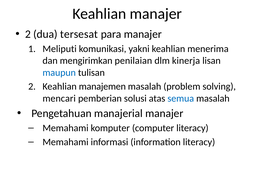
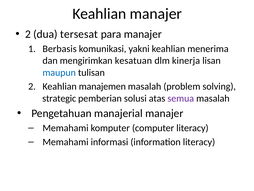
Meliputi: Meliputi -> Berbasis (60, 49)
penilaian: penilaian -> kesatuan (133, 61)
mencari: mencari -> strategic (59, 98)
semua colour: blue -> purple (181, 98)
